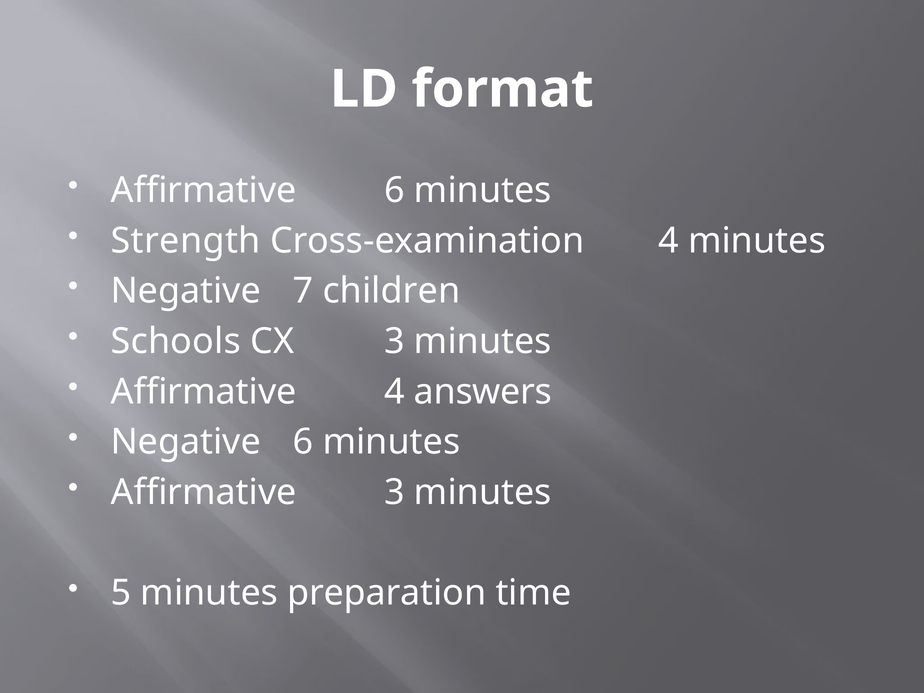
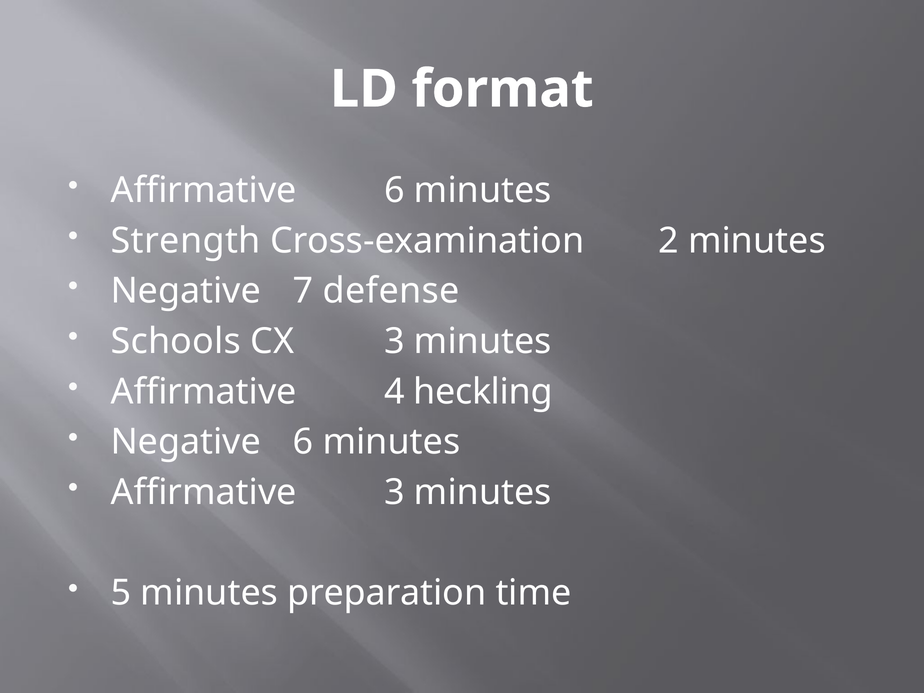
Cross-examination 4: 4 -> 2 (669, 241)
children: children -> defense (391, 291)
answers: answers -> heckling (483, 392)
